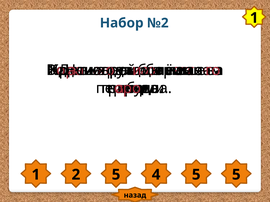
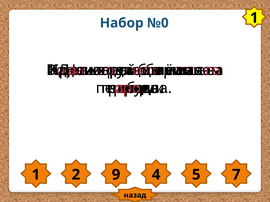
№2: №2 -> №0 (158, 23)
2 5: 5 -> 9 (116, 175)
5 5: 5 -> 7 (236, 175)
